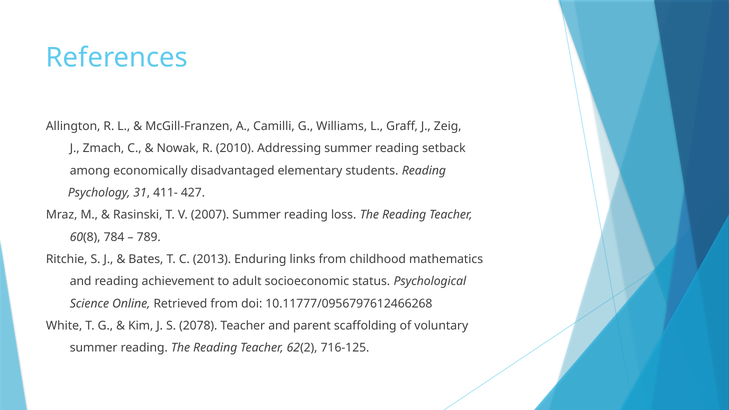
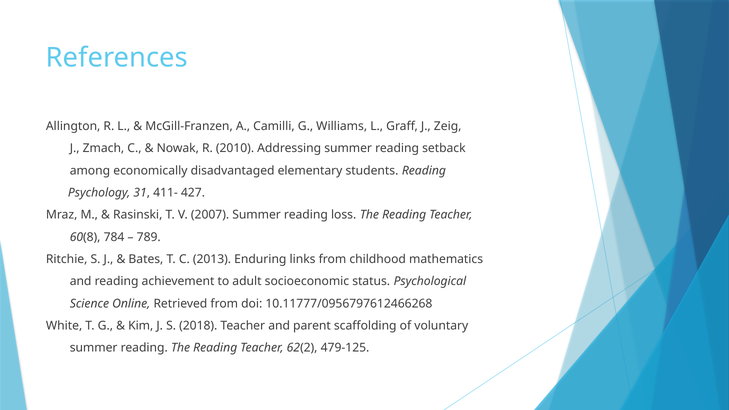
2078: 2078 -> 2018 (198, 326)
716-125: 716-125 -> 479-125 (345, 348)
